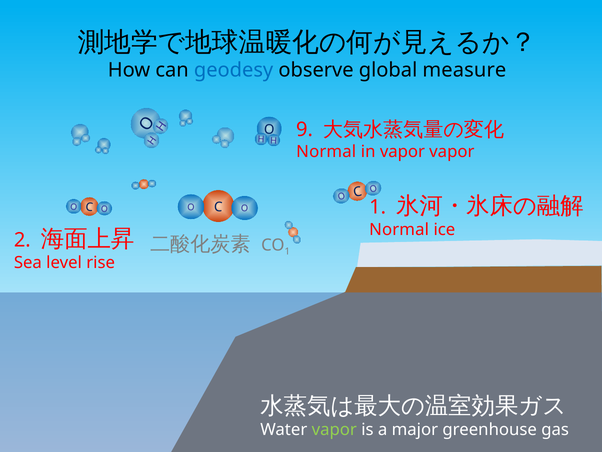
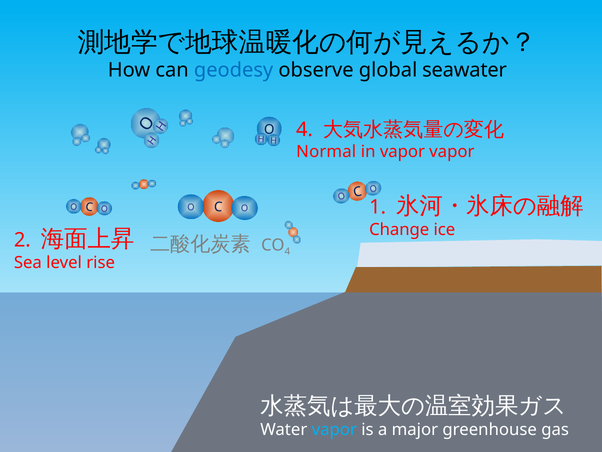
measure: measure -> seawater (465, 70)
H 9: 9 -> 4 (305, 130)
Normal: Normal -> Change (399, 230)
1: 1 -> 4 (287, 251)
vapor colour: light green -> light blue (334, 429)
